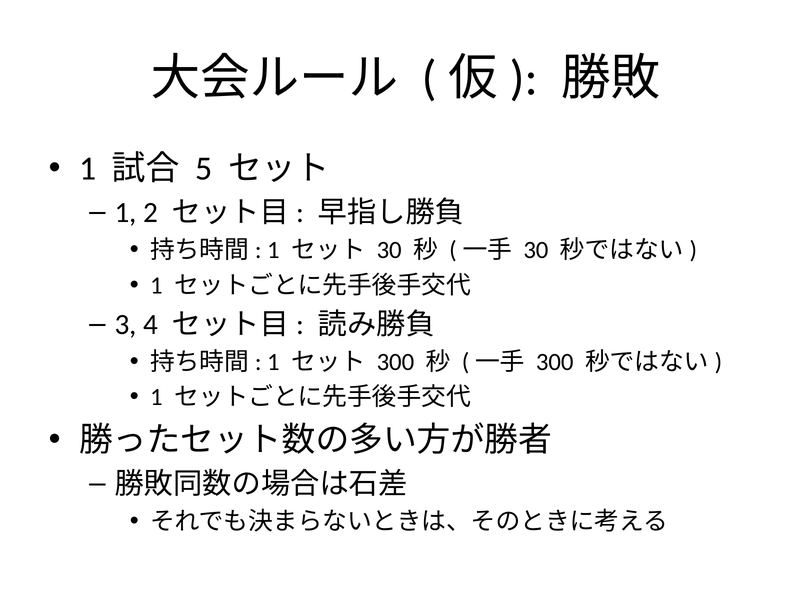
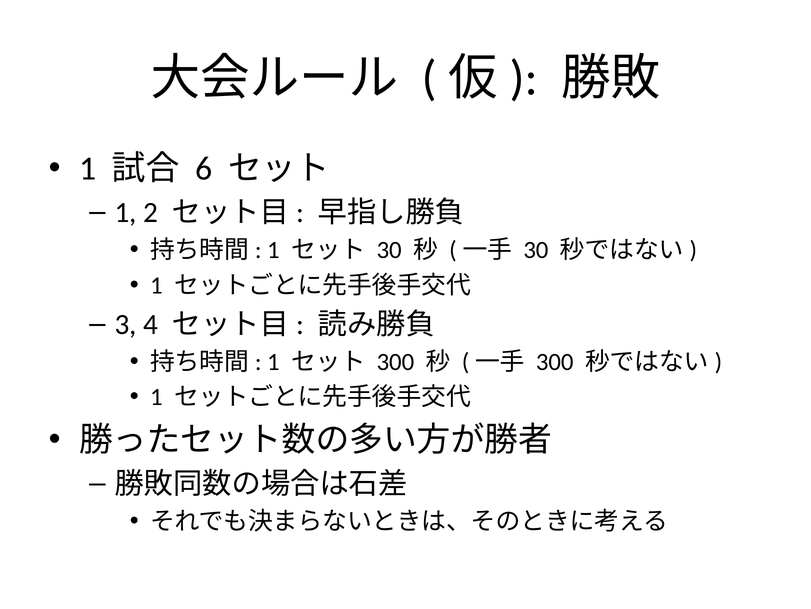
5: 5 -> 6 (204, 169)
